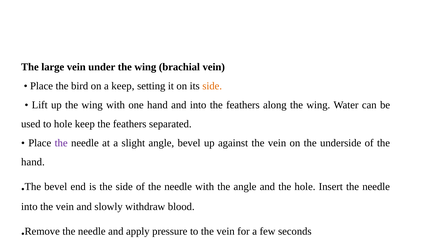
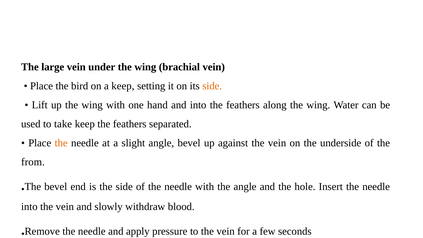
to hole: hole -> take (63, 124)
the colour: purple -> orange (61, 143)
hand: hand -> from (33, 162)
